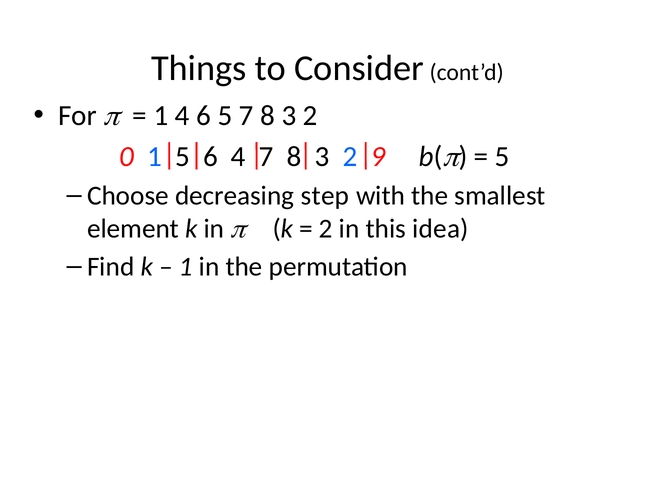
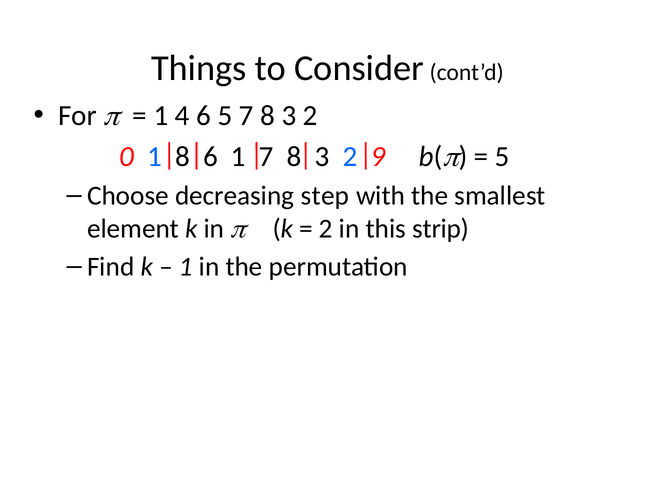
1 5: 5 -> 8 (182, 156)
6 4: 4 -> 1 (238, 156)
idea: idea -> strip (441, 228)
